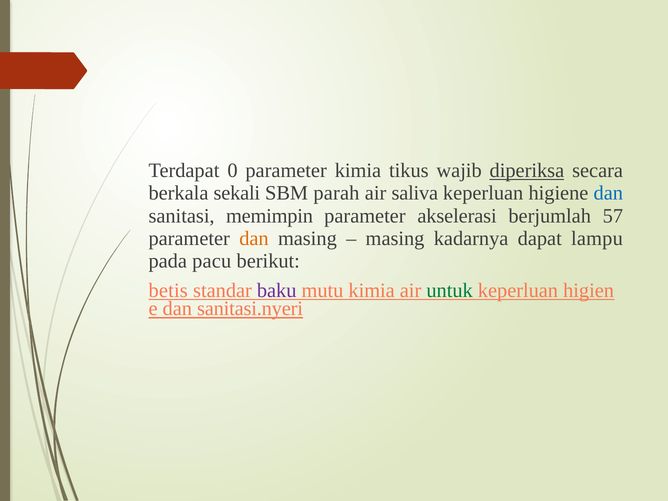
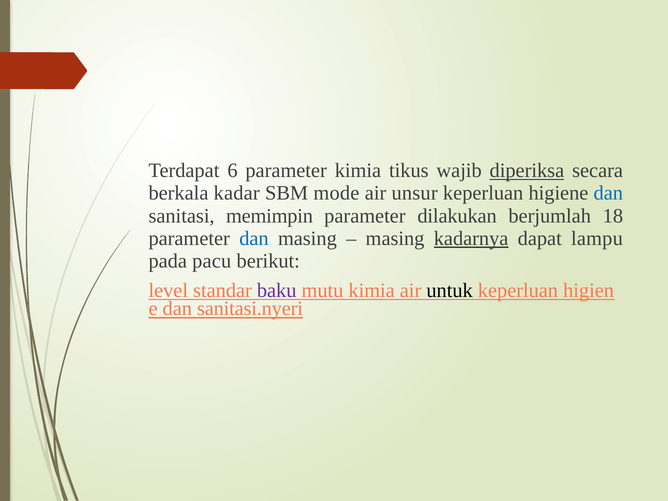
0: 0 -> 6 (232, 171)
sekali: sekali -> kadar (237, 193)
parah: parah -> mode (336, 193)
saliva: saliva -> unsur (415, 193)
akselerasi: akselerasi -> dilakukan (457, 216)
57: 57 -> 18 (613, 216)
dan colour: orange -> blue (254, 238)
kadarnya underline: none -> present (471, 238)
betis: betis -> level (168, 291)
untuk colour: green -> black (450, 291)
